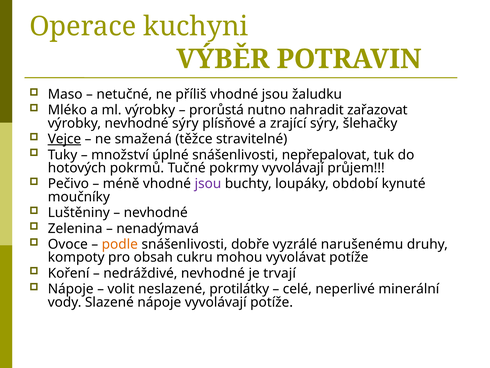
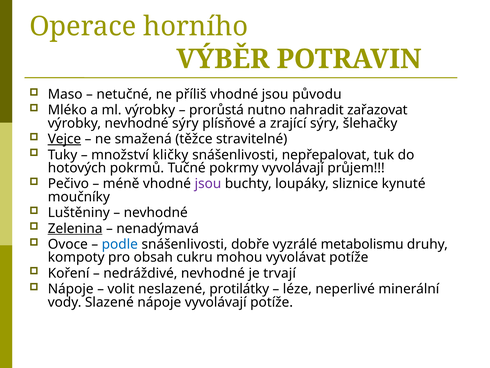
kuchyni: kuchyni -> horního (196, 26)
žaludku: žaludku -> původu (317, 94)
úplné: úplné -> kličky (170, 155)
období: období -> sliznice (355, 184)
Zelenina underline: none -> present (75, 228)
podle colour: orange -> blue (120, 244)
narušenému: narušenému -> metabolismu (362, 244)
celé: celé -> léze (297, 289)
